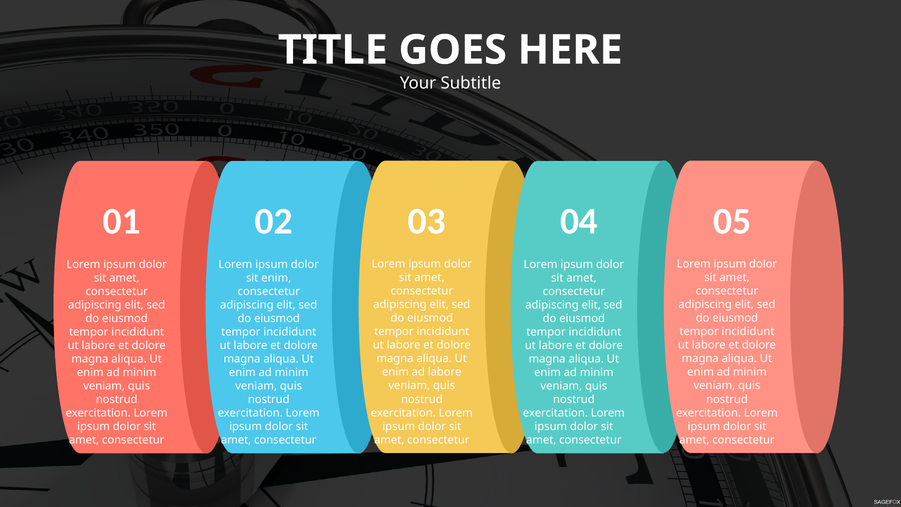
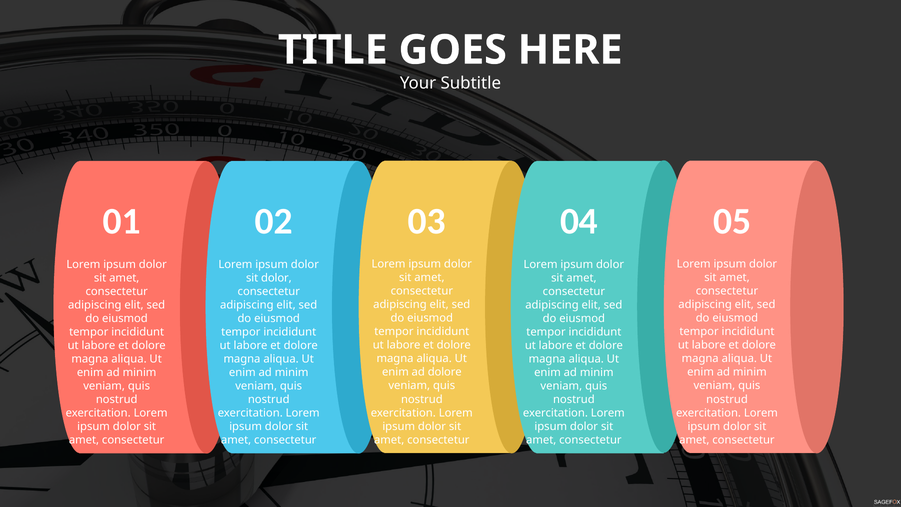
sit enim: enim -> dolor (276, 278)
ad labore: labore -> dolore (445, 372)
